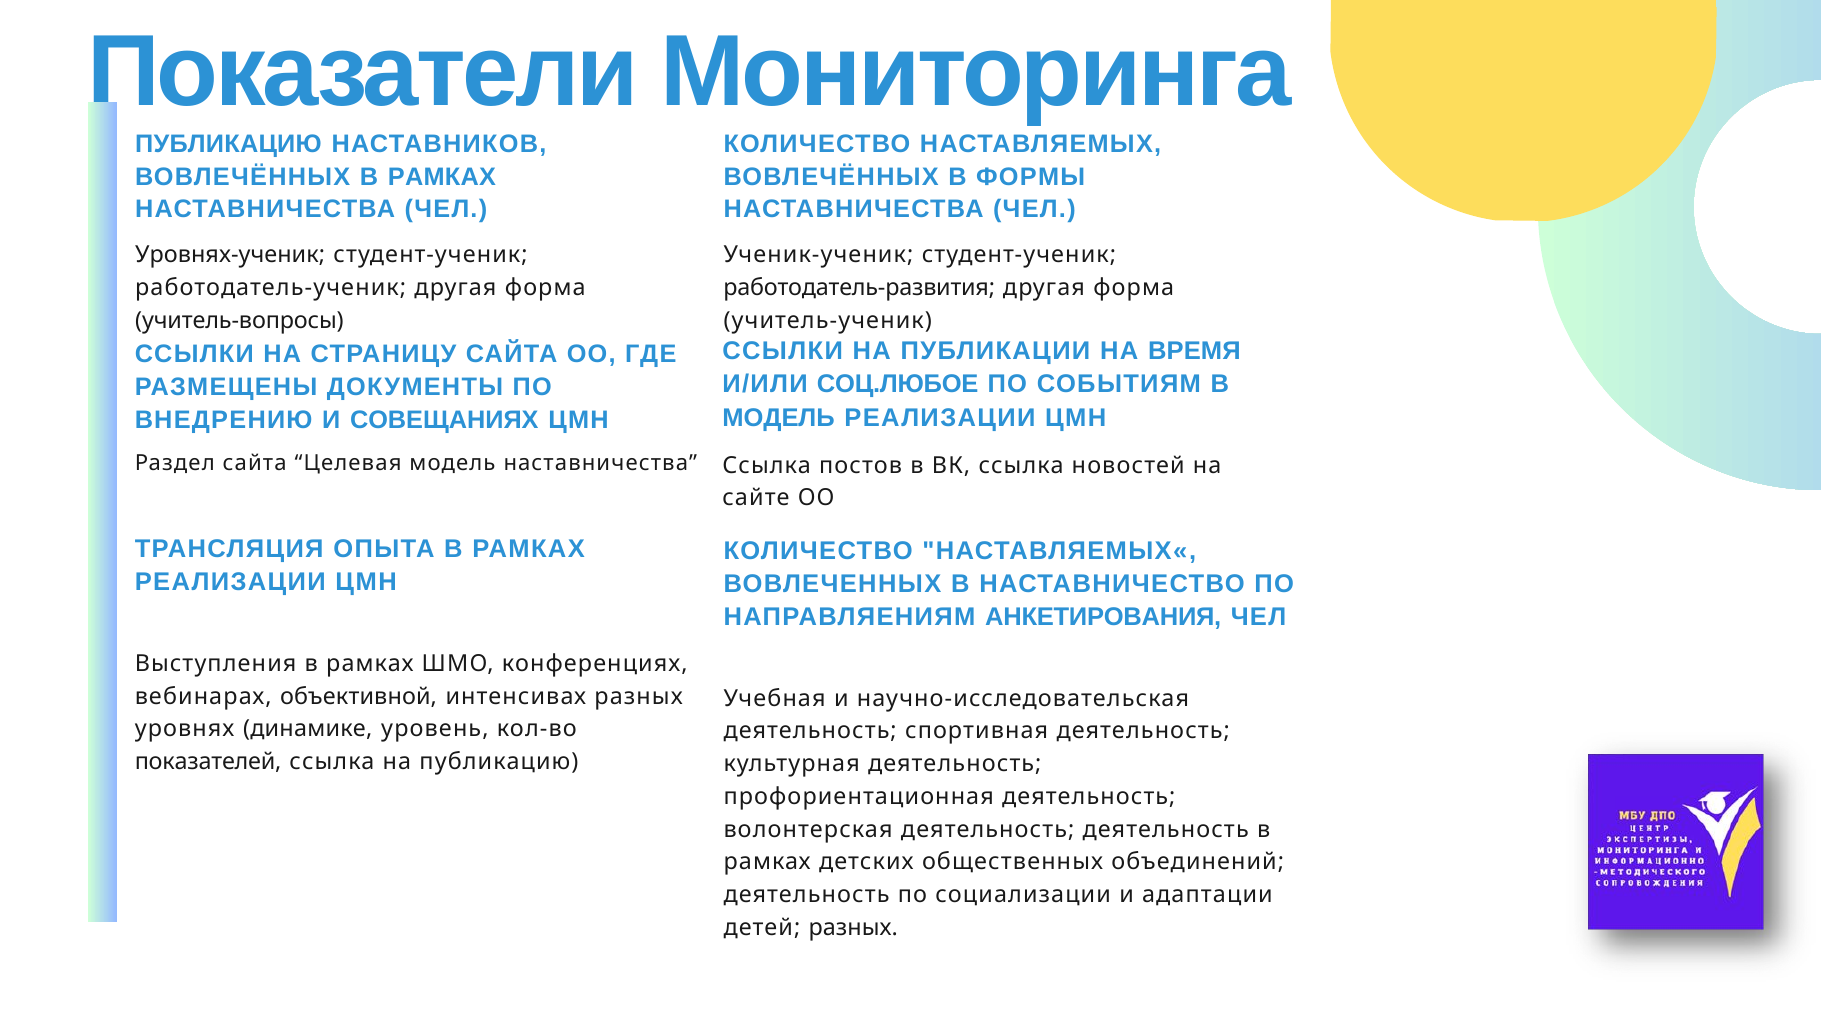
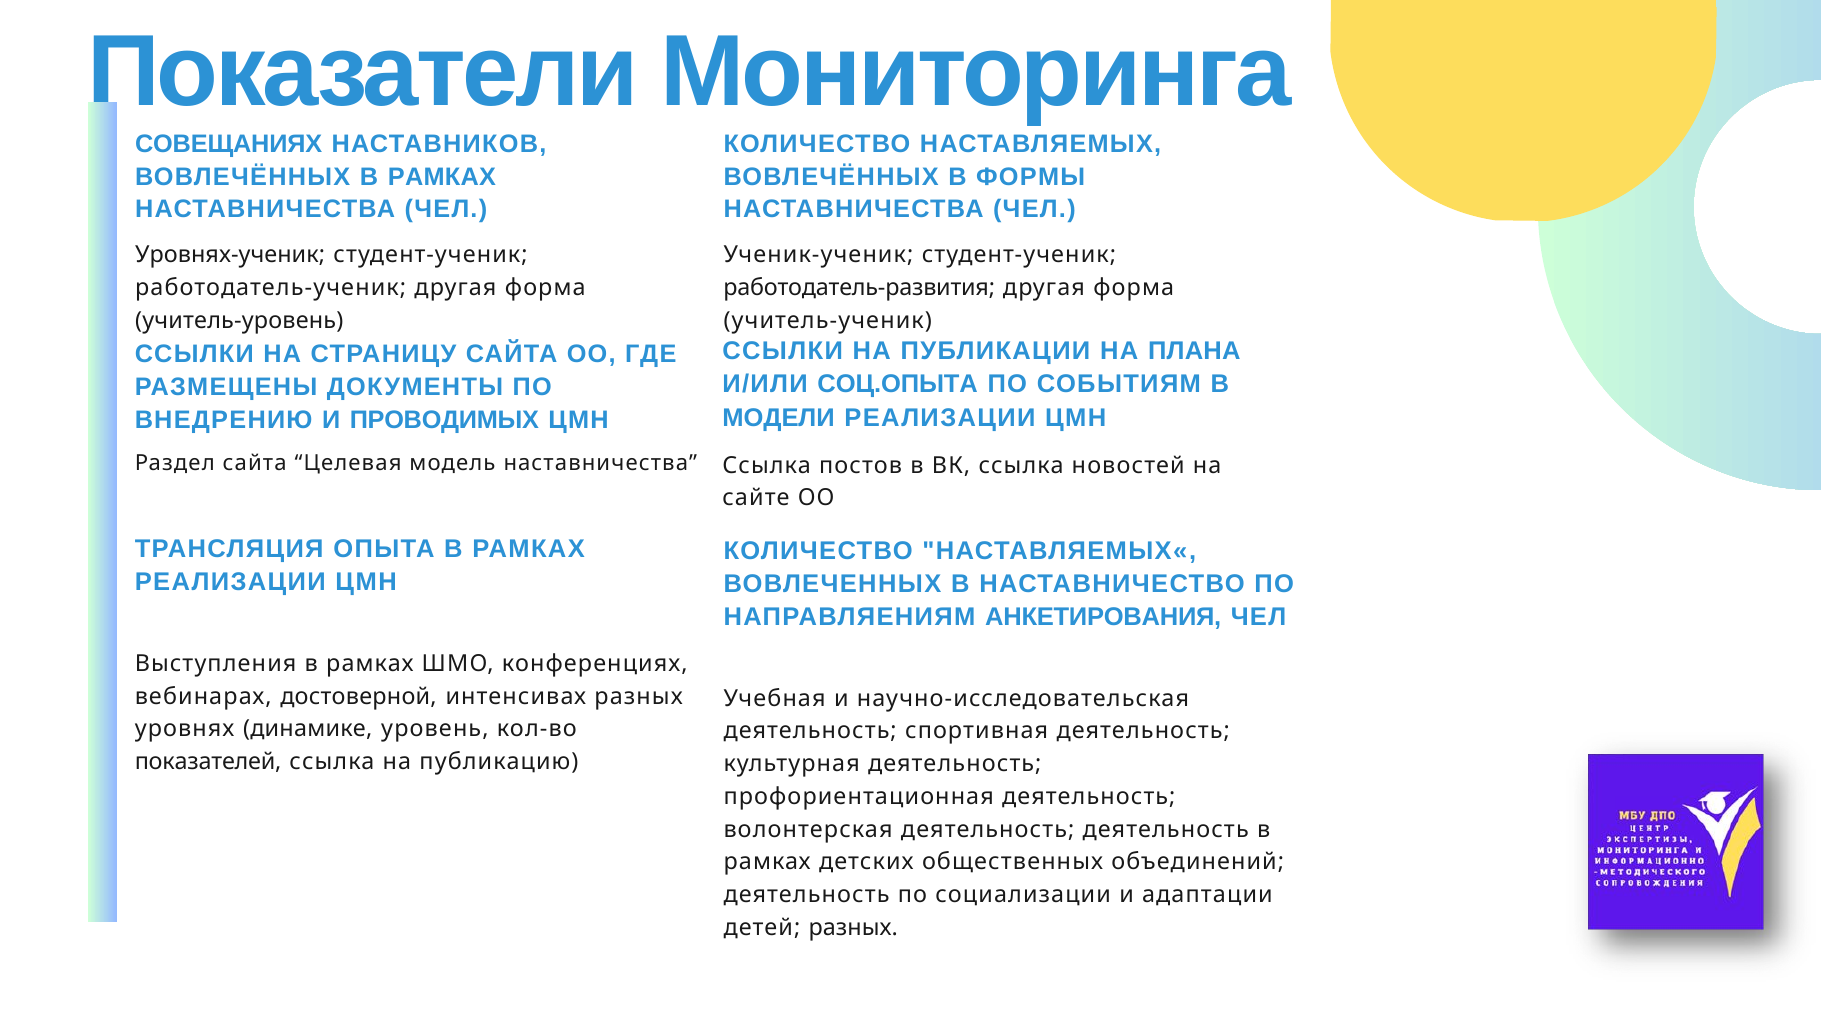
ПУБЛИКАЦИЮ: ПУБЛИКАЦИЮ -> СОВЕЩАНИЯХ (229, 144)
учитель-вопросы: учитель-вопросы -> учитель-уровень (239, 320)
ВРЕМЯ: ВРЕМЯ -> ПЛАНА (1194, 351)
СОЦ.ЛЮБОЕ: СОЦ.ЛЮБОЕ -> СОЦ.ОПЫТА (898, 384)
МОДЕЛЬ: МОДЕЛЬ -> МОДЕЛИ (779, 418)
СОВЕЩАНИЯХ: СОВЕЩАНИЯХ -> ПРОВОДИМЫХ (444, 420)
объективной: объективной -> достоверной (358, 697)
